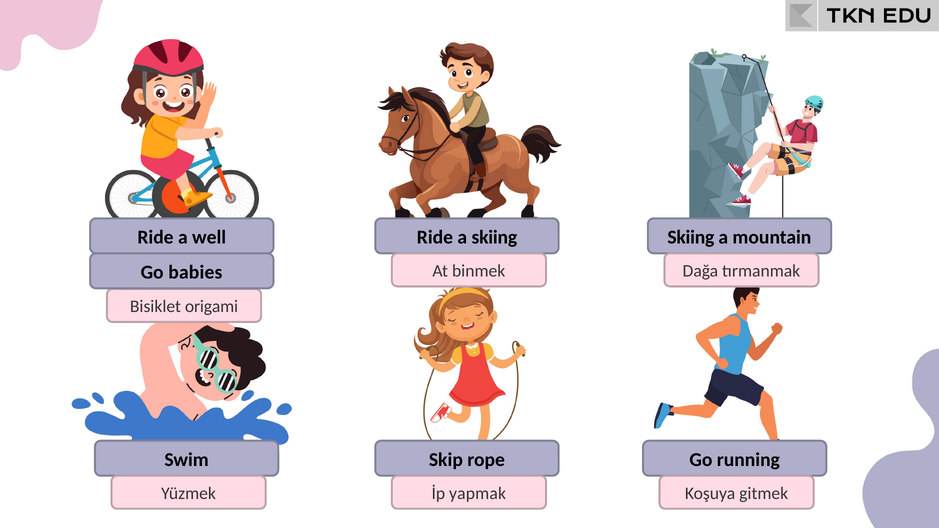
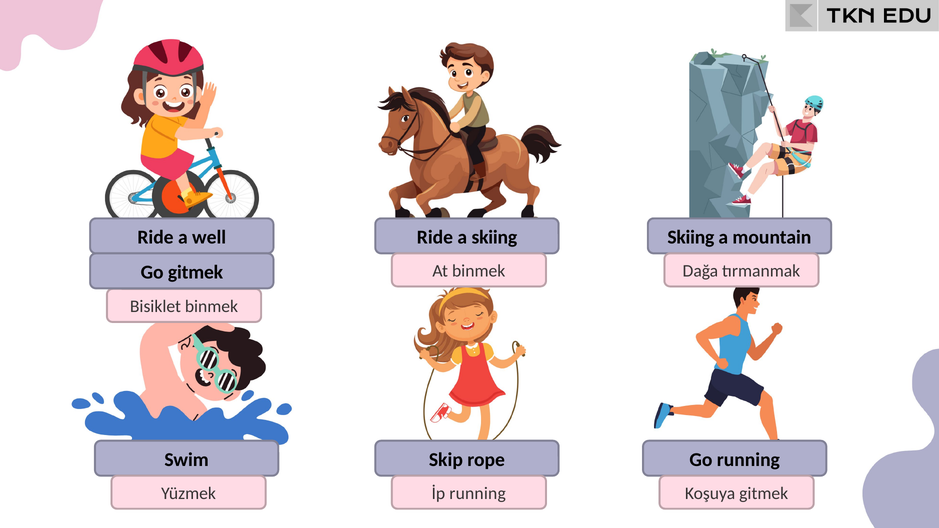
Go babies: babies -> gitmek (196, 272)
Bisiklet origami: origami -> binmek (211, 307)
İp yapmak: yapmak -> running (478, 494)
